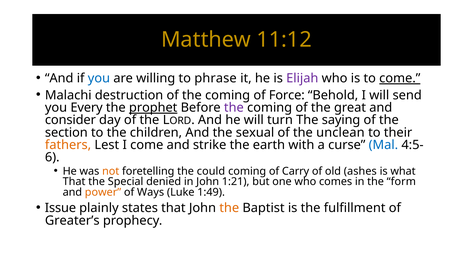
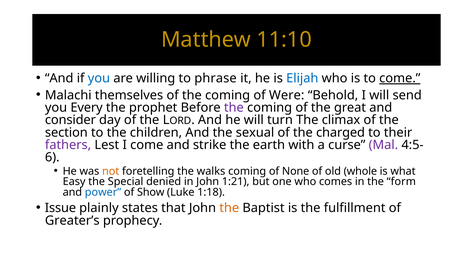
11:12: 11:12 -> 11:10 (284, 40)
Elijah colour: purple -> blue (302, 78)
destruction: destruction -> themselves (129, 95)
Force: Force -> Were (287, 95)
prophet underline: present -> none (153, 108)
saying: saying -> climax (341, 120)
unclean: unclean -> charged (341, 133)
fathers colour: orange -> purple (68, 145)
Mal colour: blue -> purple (383, 145)
could: could -> walks (211, 171)
Carry: Carry -> None (296, 171)
ashes: ashes -> whole (360, 171)
That: That -> Easy (74, 182)
power colour: orange -> blue (103, 192)
Ways: Ways -> Show (151, 192)
1:49: 1:49 -> 1:18 (211, 192)
